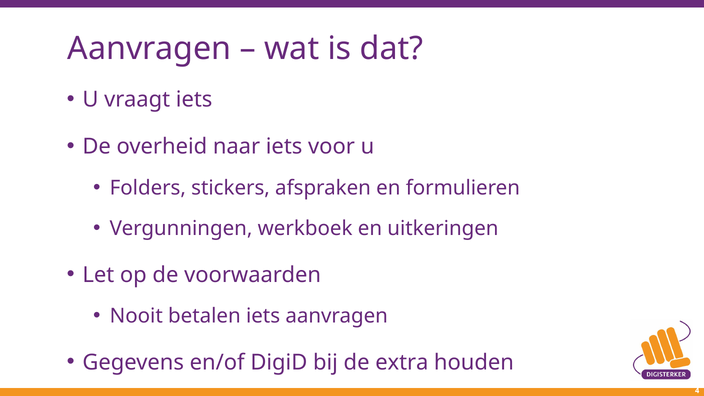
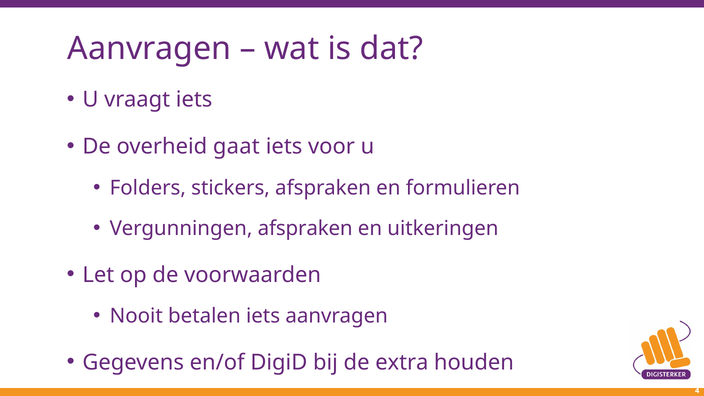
naar: naar -> gaat (236, 147)
Vergunningen werkboek: werkboek -> afspraken (305, 229)
